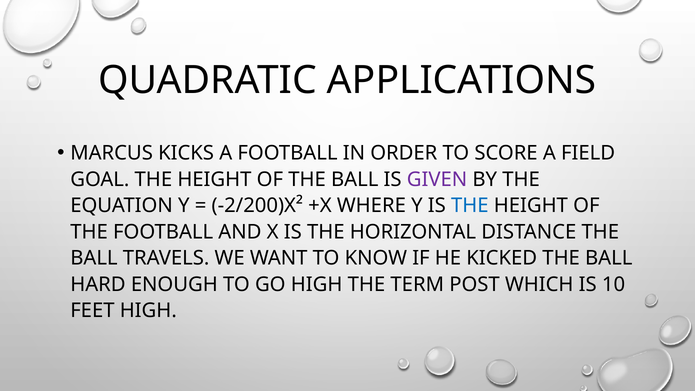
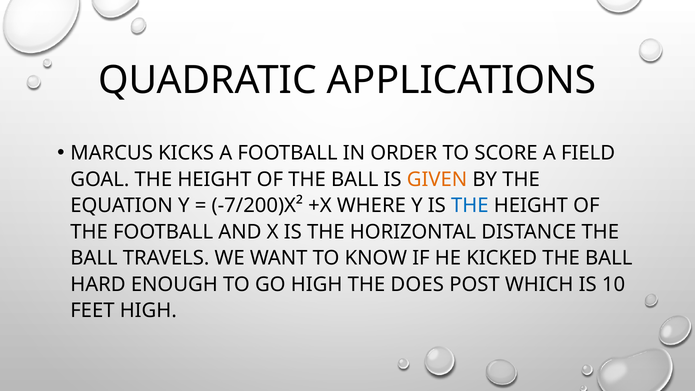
GIVEN colour: purple -> orange (437, 179)
-2/200)X²: -2/200)X² -> -7/200)X² (257, 206)
TERM: TERM -> DOES (417, 284)
